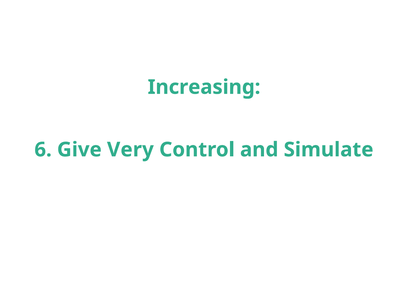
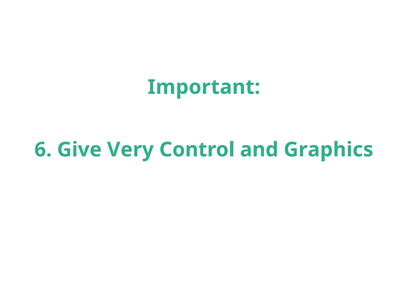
Increasing: Increasing -> Important (204, 87)
Simulate: Simulate -> Graphics (329, 150)
